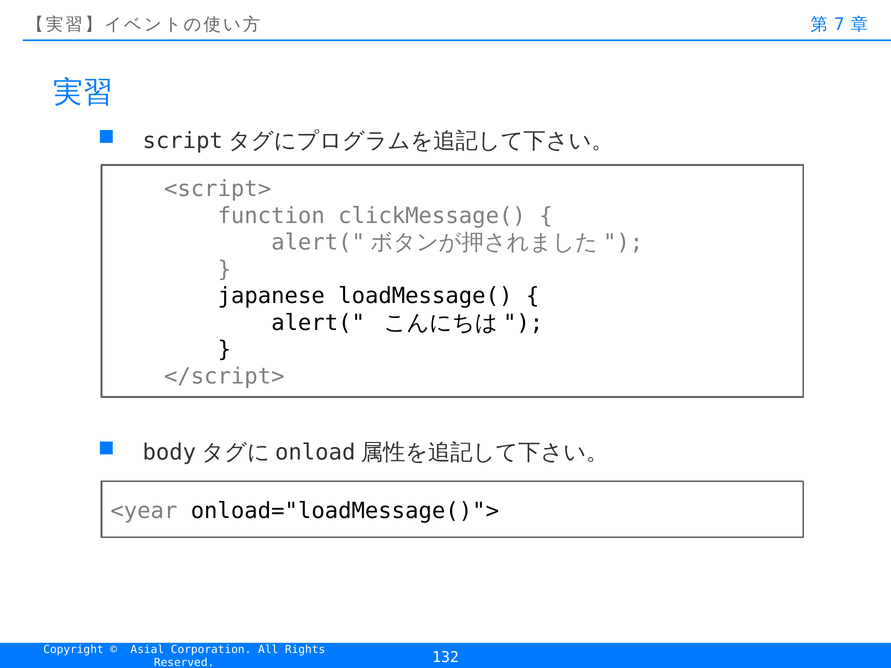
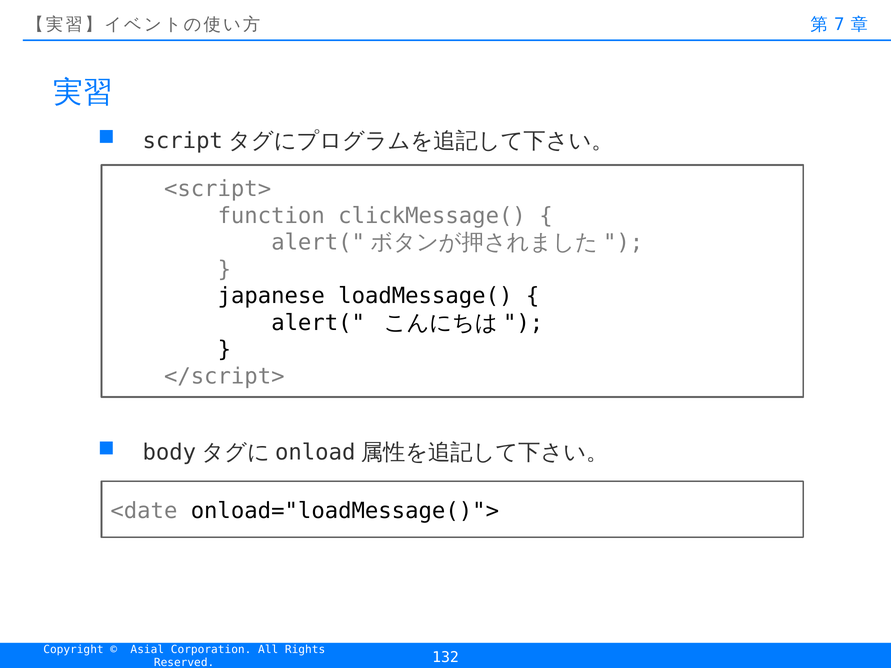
<year: <year -> <date (144, 511)
